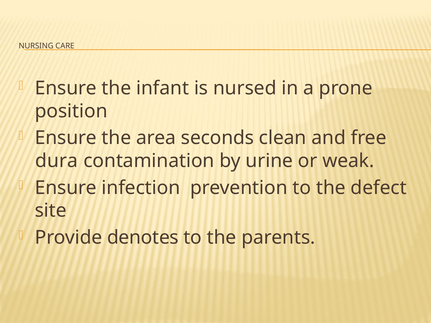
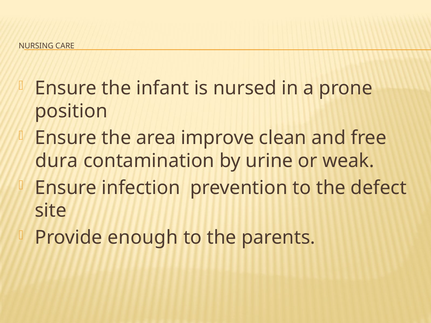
seconds: seconds -> improve (218, 138)
denotes: denotes -> enough (143, 238)
